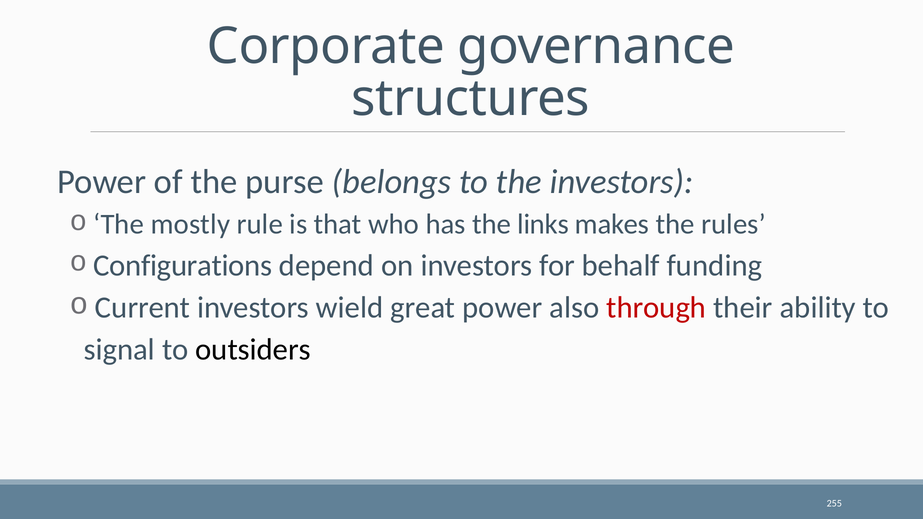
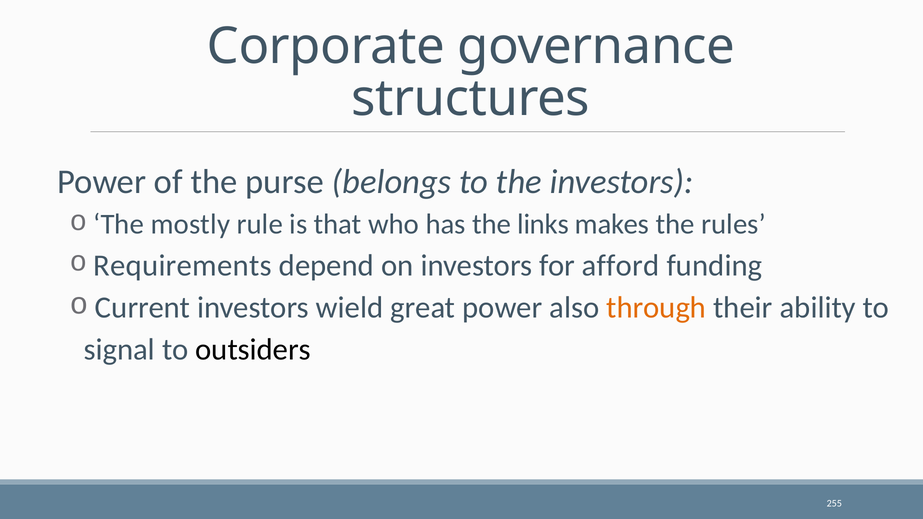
Configurations: Configurations -> Requirements (183, 266)
behalf: behalf -> afford (621, 266)
through colour: red -> orange (656, 308)
